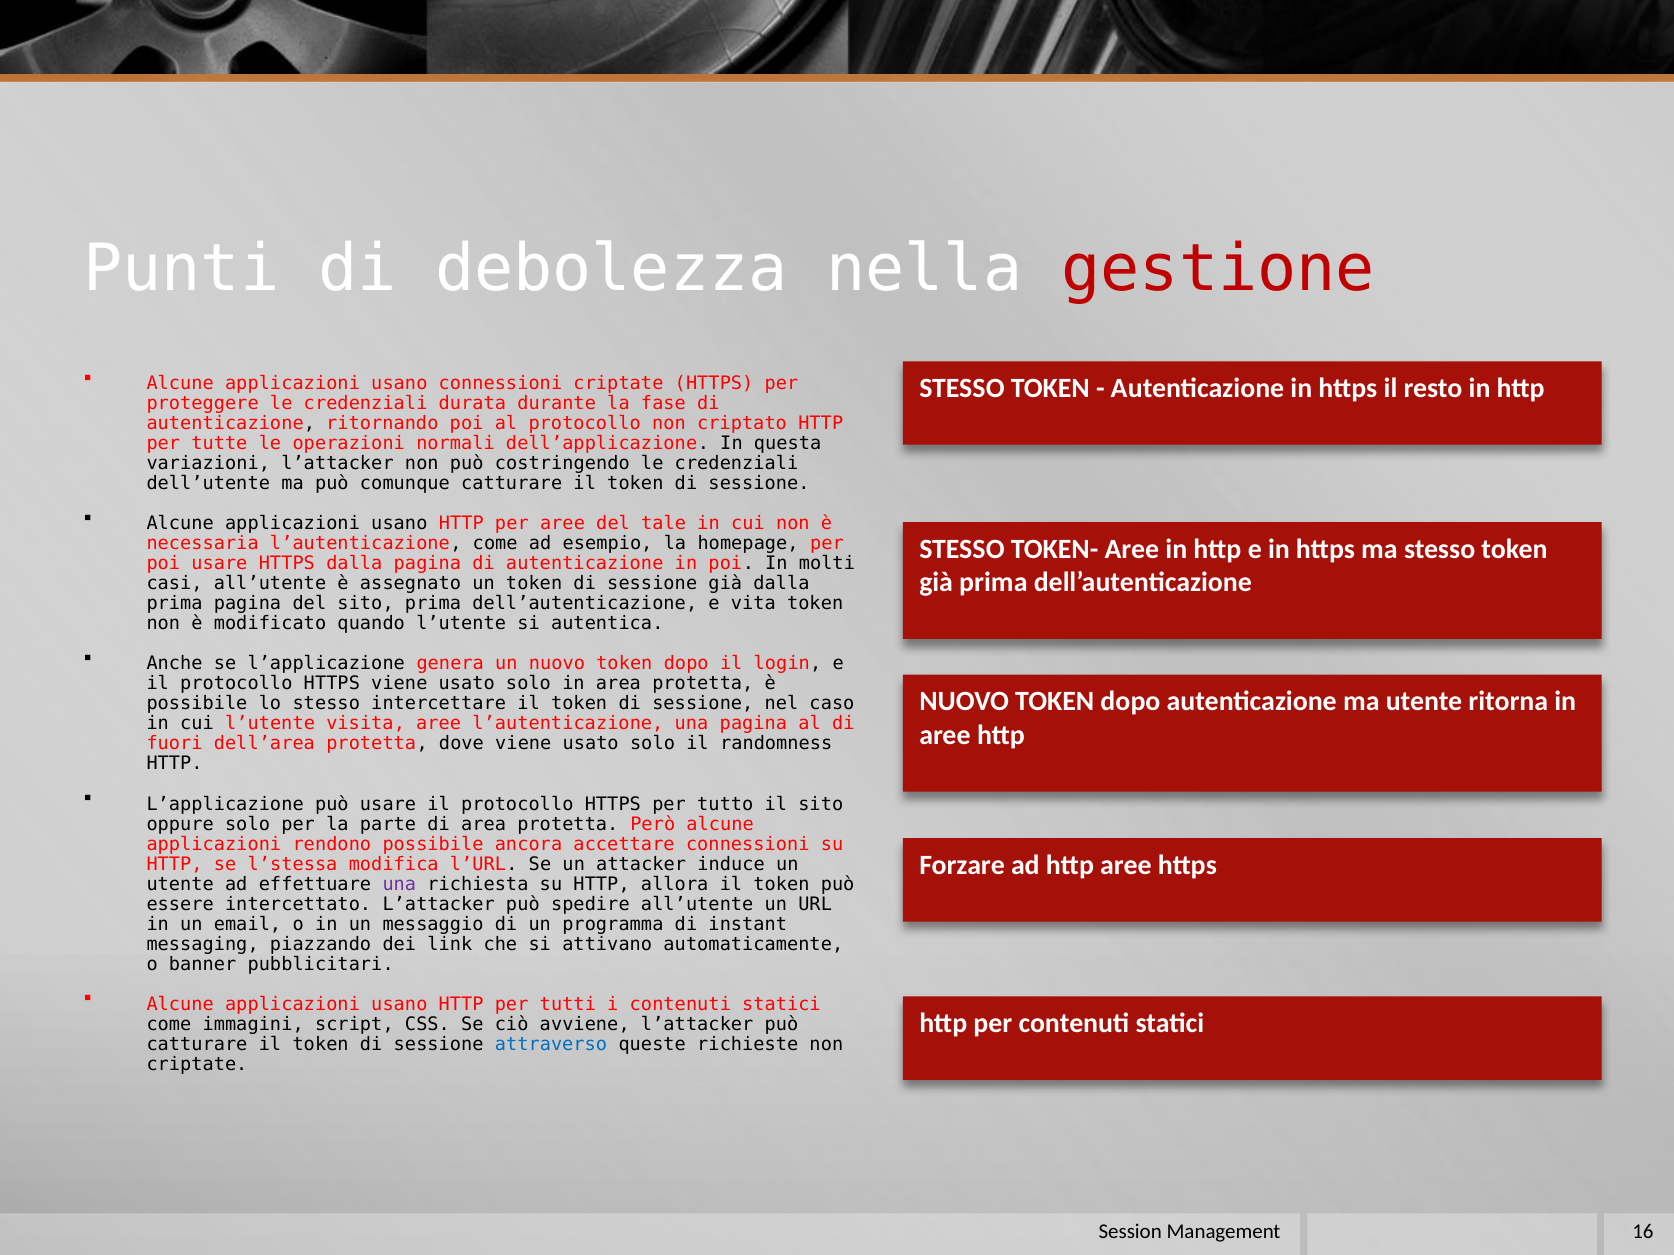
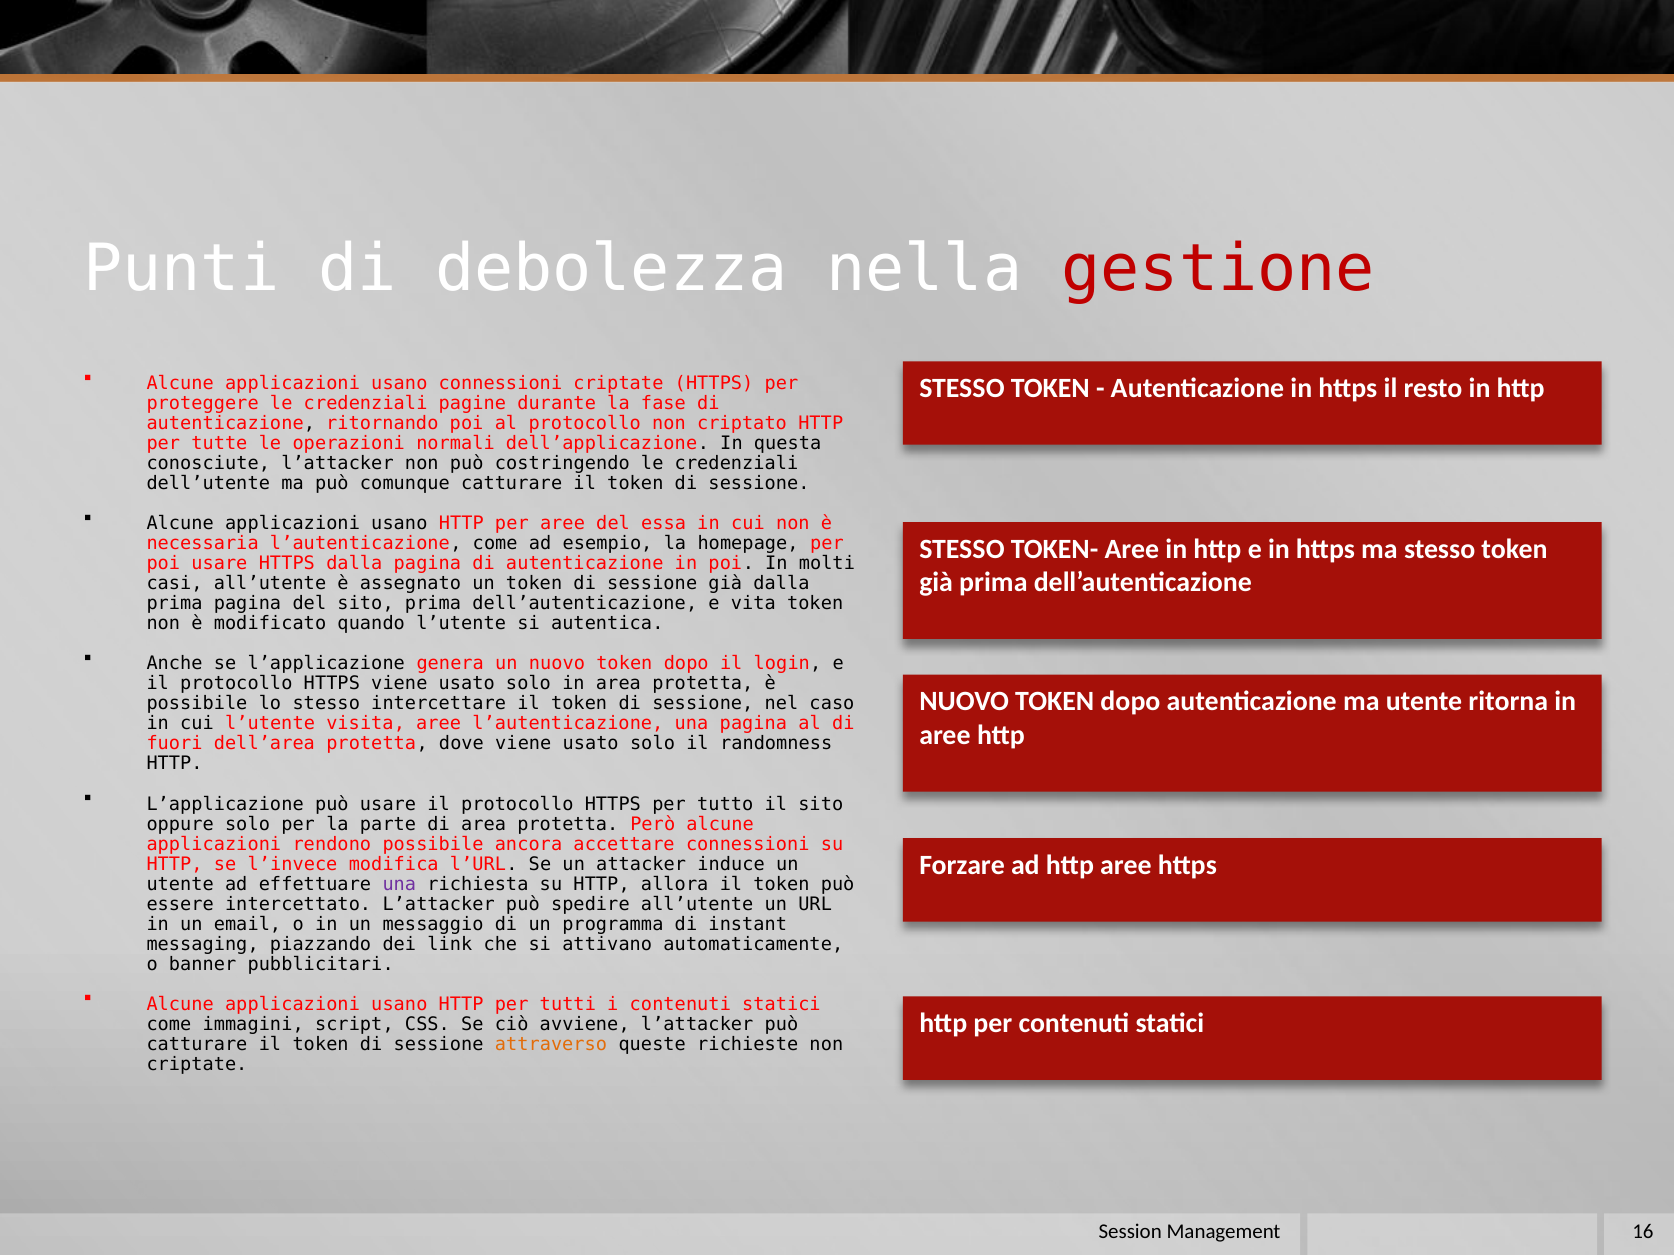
durata: durata -> pagine (472, 404)
variazioni: variazioni -> conosciute (208, 464)
tale: tale -> essa (664, 524)
l’stessa: l’stessa -> l’invece (293, 864)
attraverso colour: blue -> orange (551, 1045)
